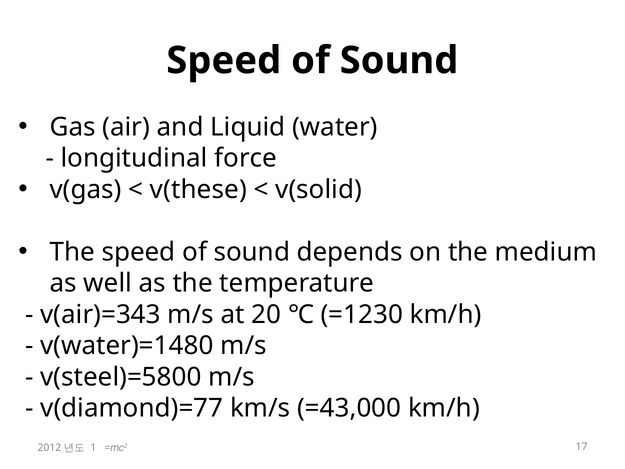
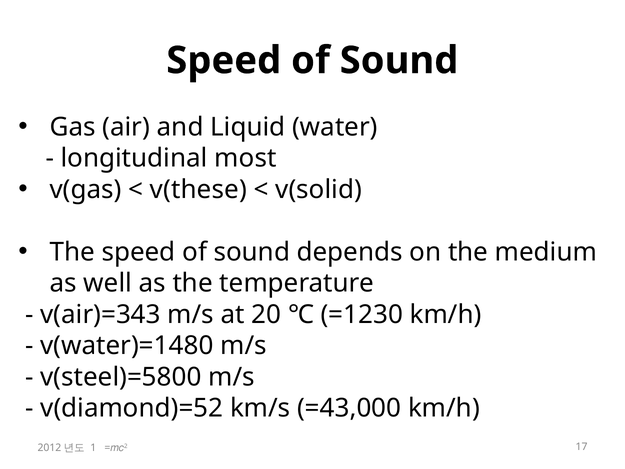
force: force -> most (246, 158)
v(diamond)=77: v(diamond)=77 -> v(diamond)=52 (132, 408)
